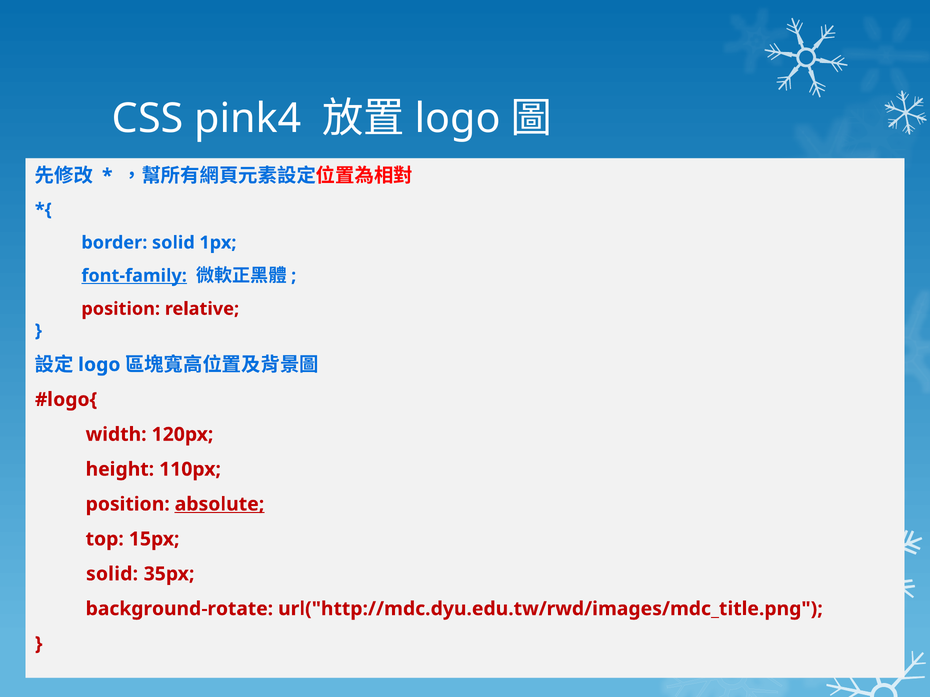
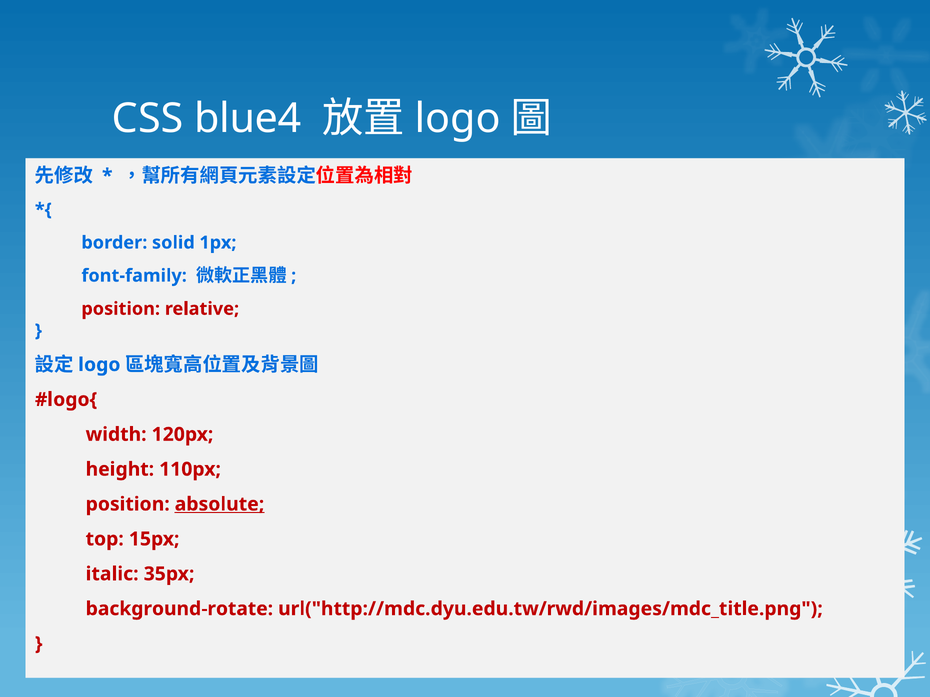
pink4: pink4 -> blue4 (248, 119)
font-family underline: present -> none (134, 276)
solid: solid -> italic (112, 574)
